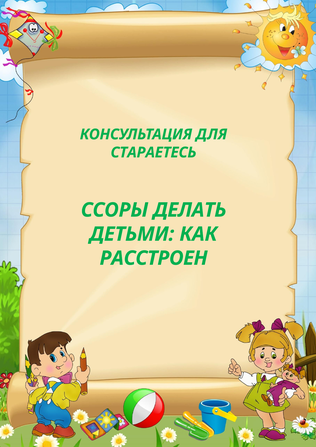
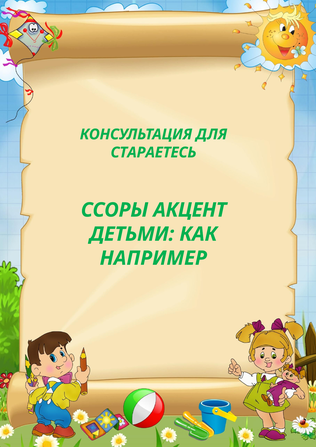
ДЕЛАТЬ: ДЕЛАТЬ -> АКЦЕНТ (190, 210)
РАССТРОЕН: РАССТРОЕН -> НАПРИМЕР (153, 258)
